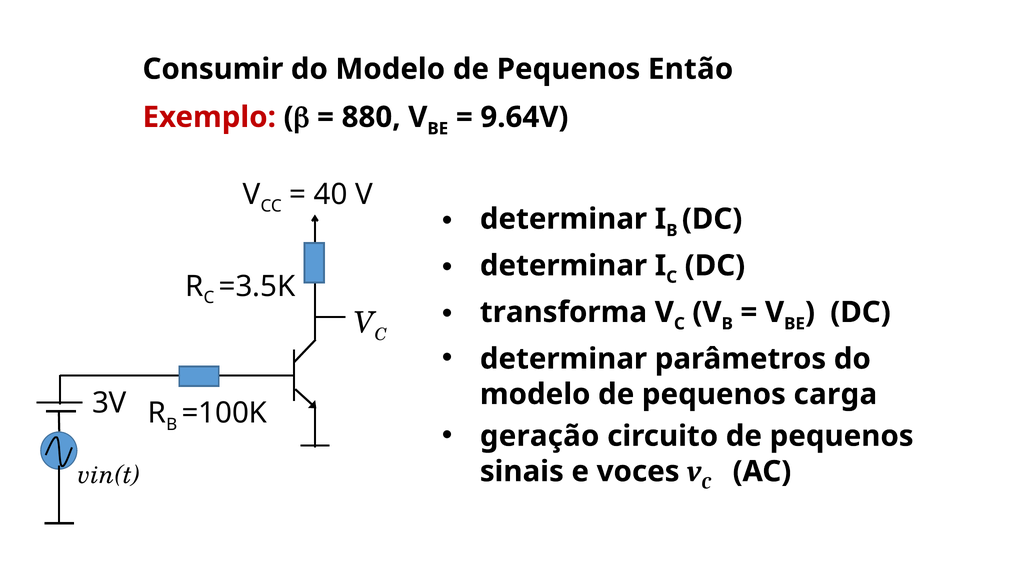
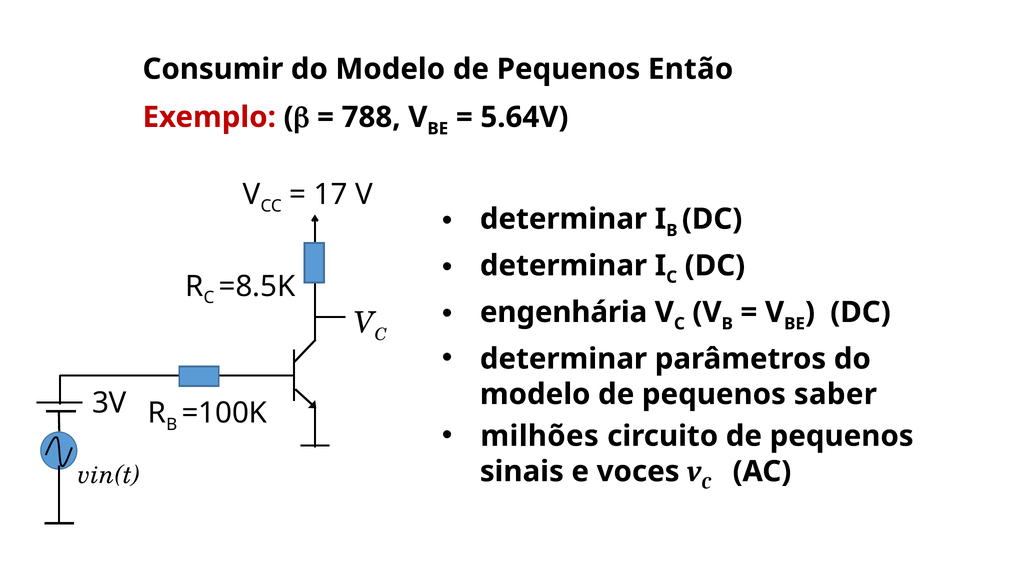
880: 880 -> 788 (371, 117)
9.64V: 9.64V -> 5.64V (524, 117)
40: 40 -> 17 (331, 195)
=3.5K: =3.5K -> =8.5K (257, 286)
transforma: transforma -> engenhária (564, 312)
carga: carga -> saber (835, 394)
geração: geração -> milhões (540, 436)
